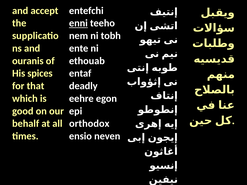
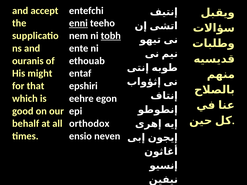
tobh underline: none -> present (111, 36)
spices: spices -> might (40, 73)
deadly: deadly -> epshiri (83, 86)
